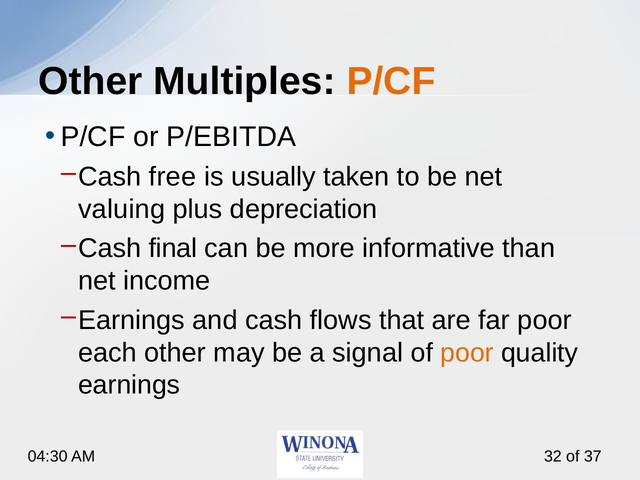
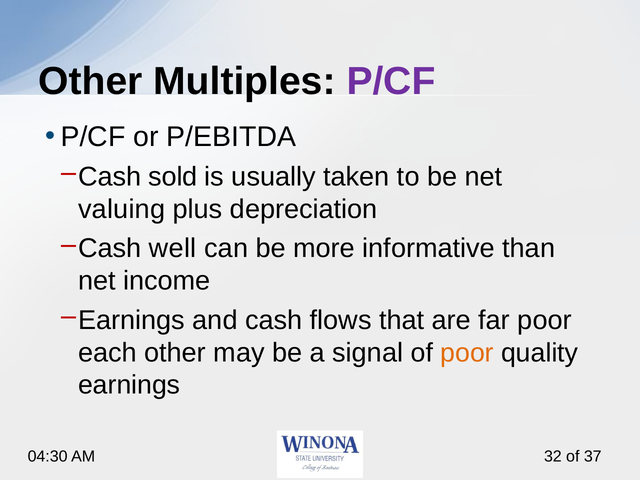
P/CF colour: orange -> purple (391, 81)
free: free -> sold (173, 177)
final: final -> well (173, 248)
